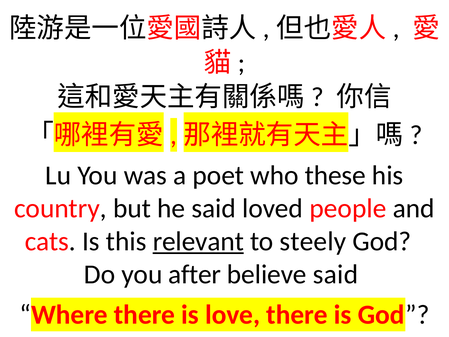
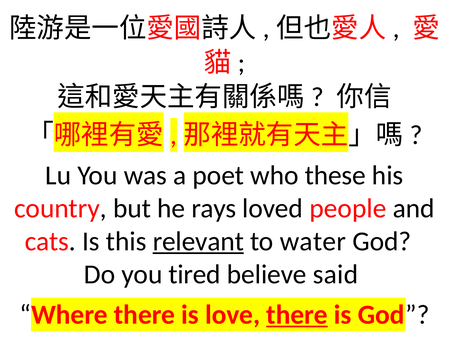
he said: said -> rays (214, 208)
steely: steely -> water (313, 241)
after: after -> tired (195, 274)
there underline: none -> present (297, 315)
